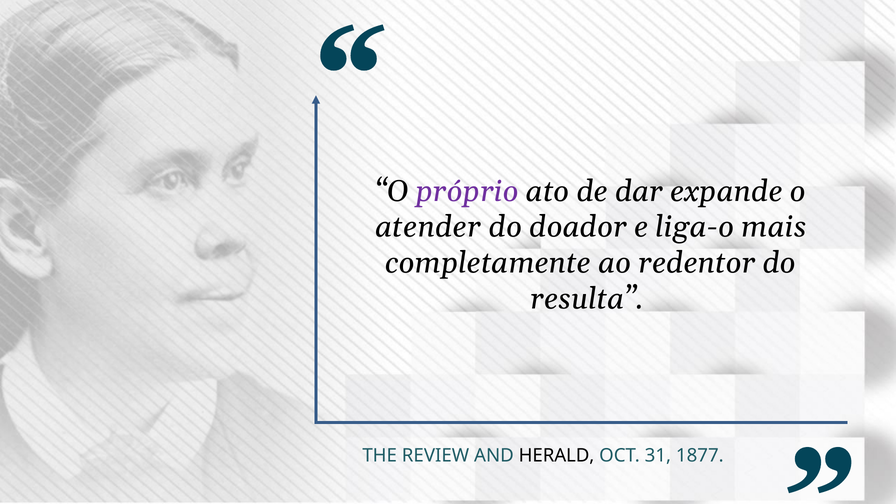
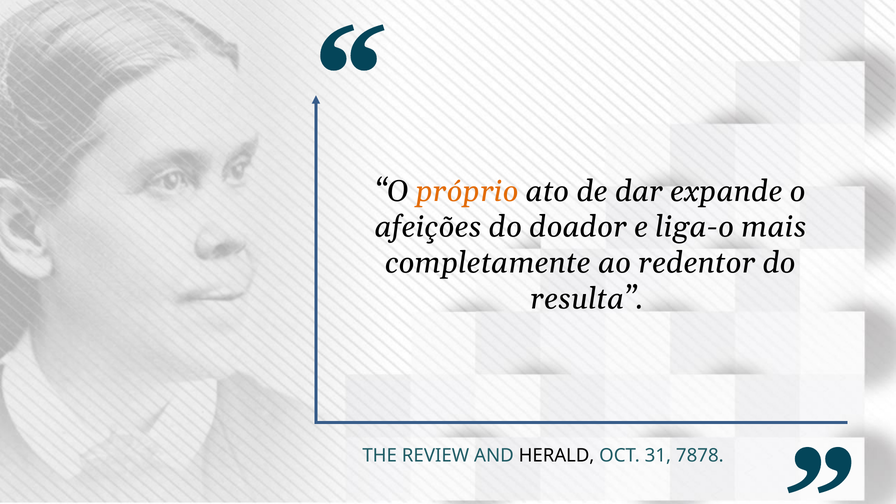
próprio colour: purple -> orange (467, 191)
atender: atender -> afeições (428, 227)
1877: 1877 -> 7878 (700, 456)
